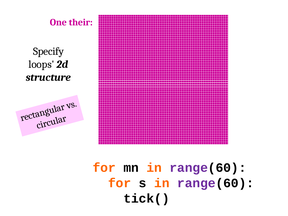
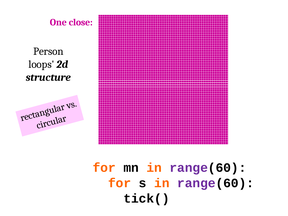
their: their -> close (81, 22)
Specify: Specify -> Person (48, 51)
